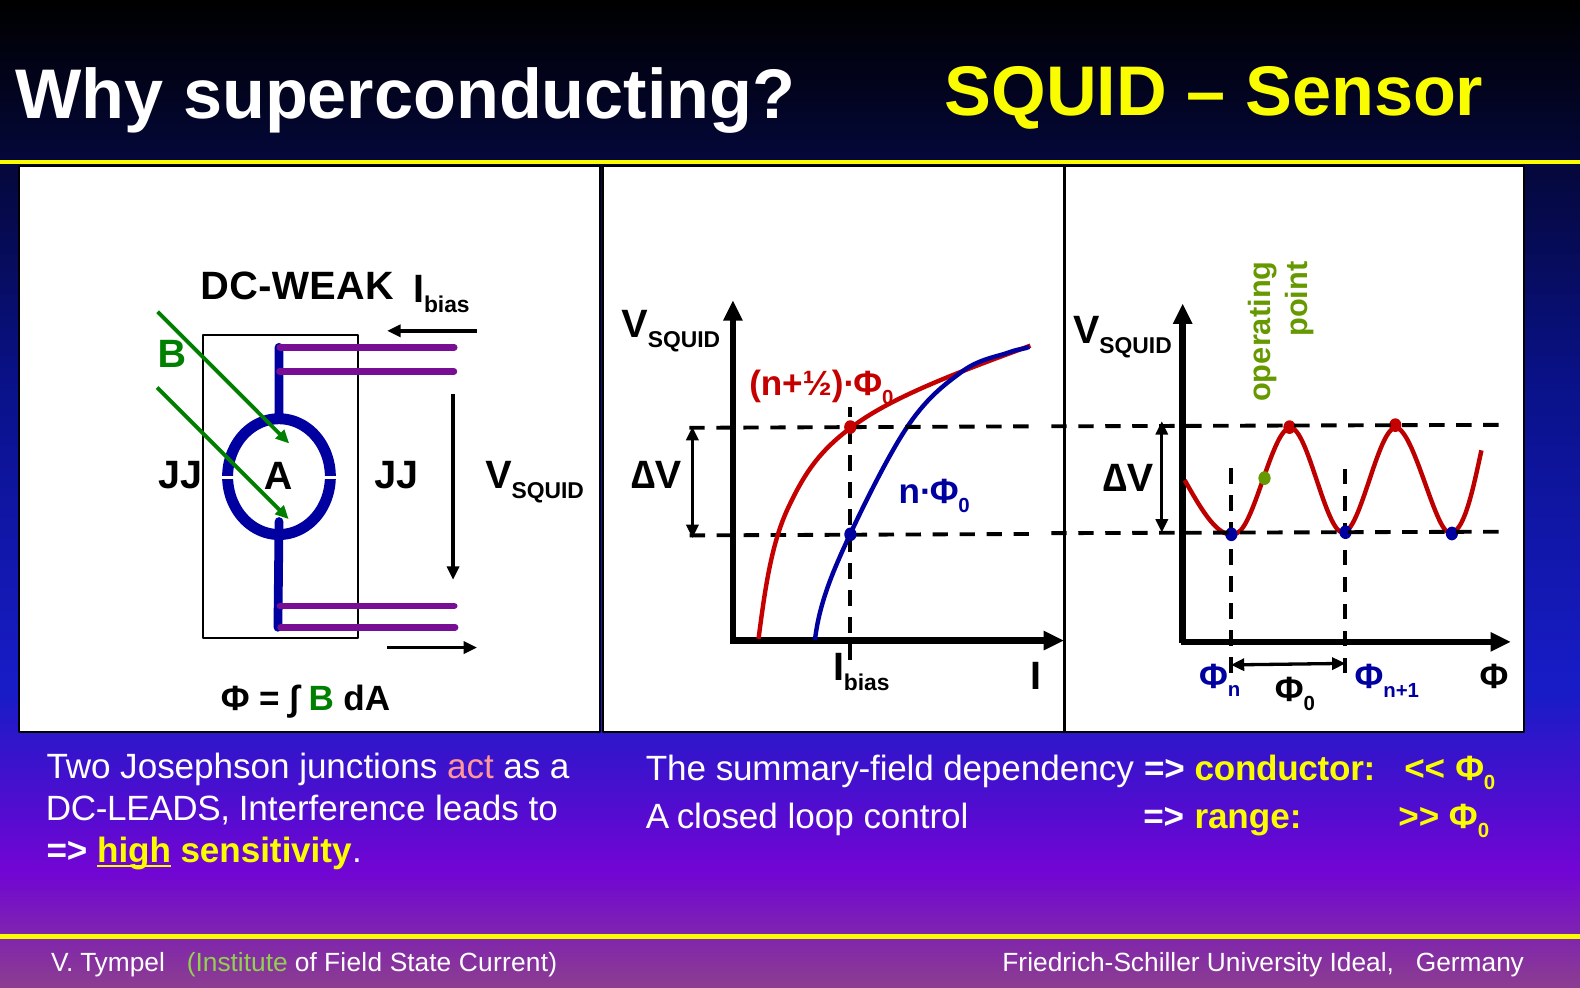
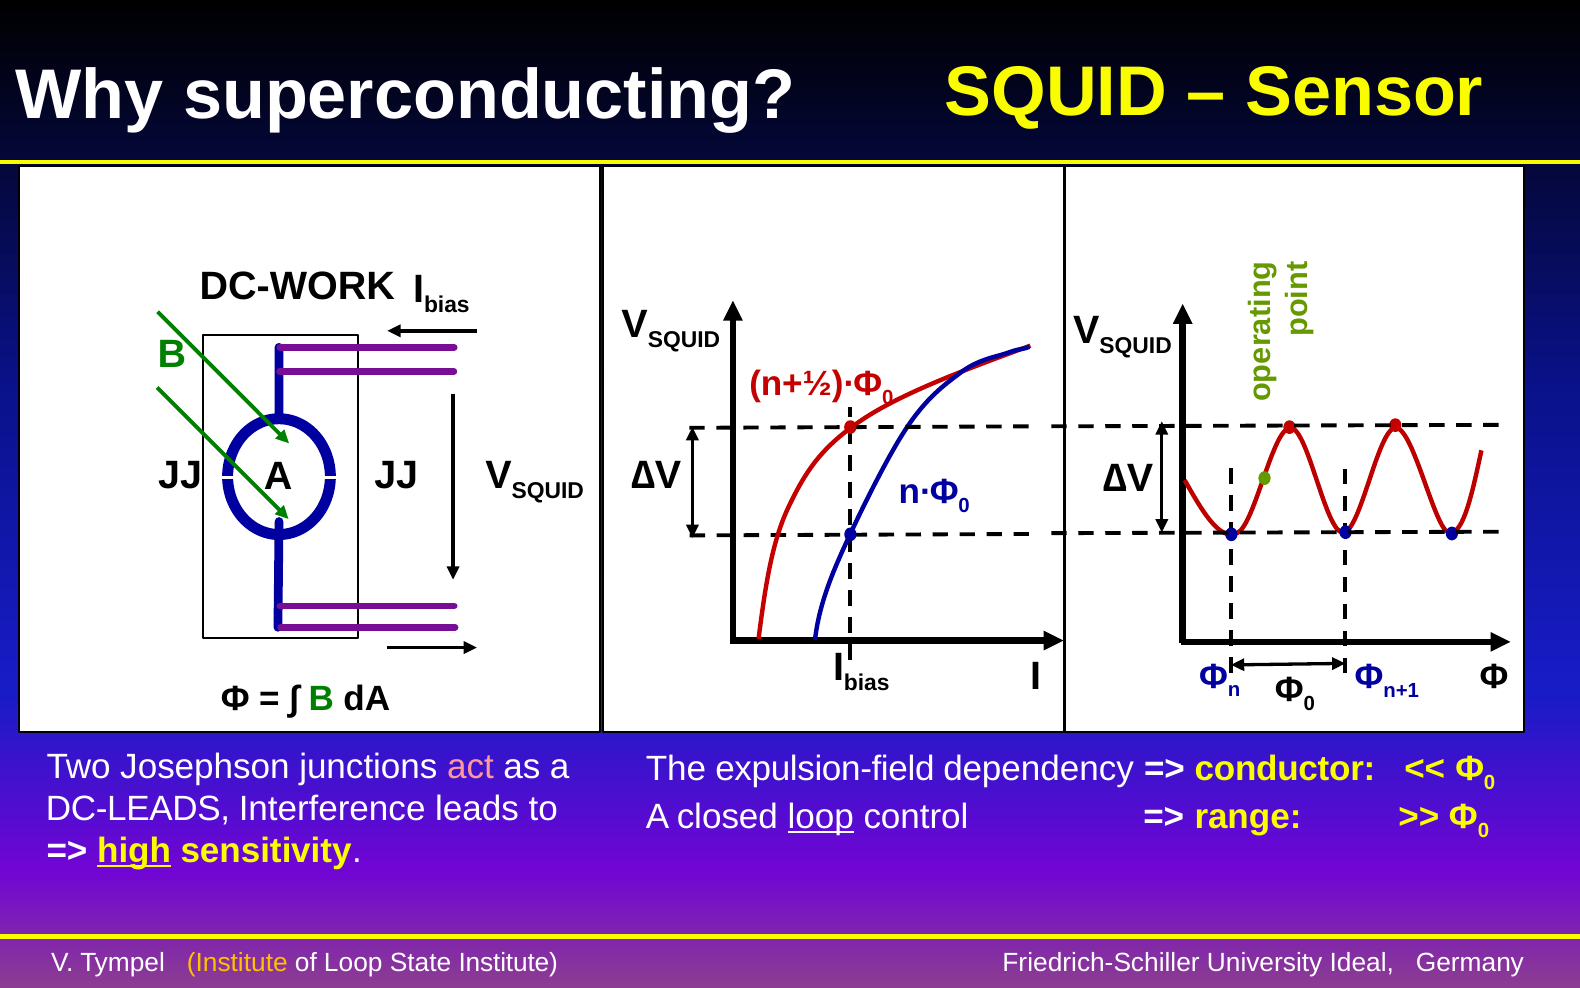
DC-WEAK: DC-WEAK -> DC-WORK (297, 286)
summary-field: summary-field -> expulsion-field (825, 768)
loop underline: none -> present (821, 816)
Institute colour: light green -> yellow (237, 962)
of Field: Field -> Loop (353, 962)
State Current: Current -> Institute (508, 962)
